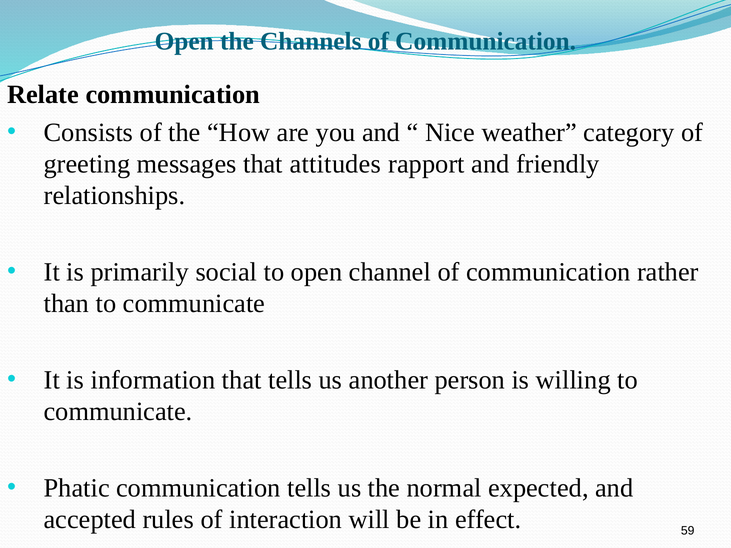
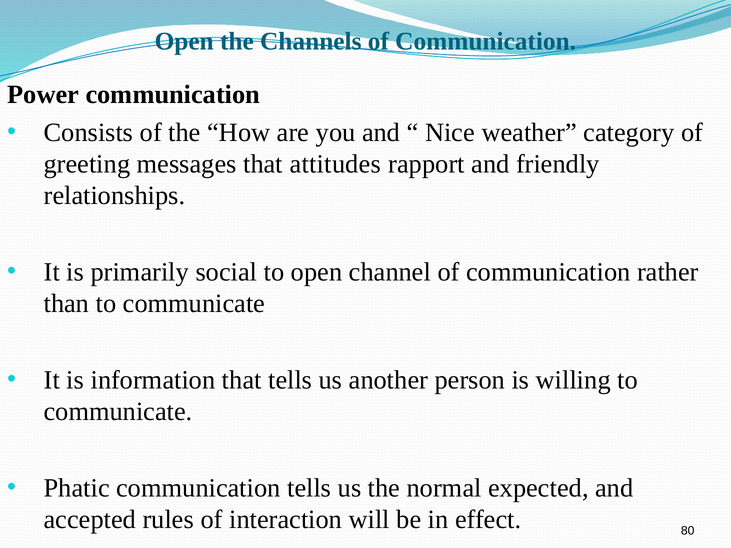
Relate: Relate -> Power (43, 94)
59: 59 -> 80 (688, 531)
